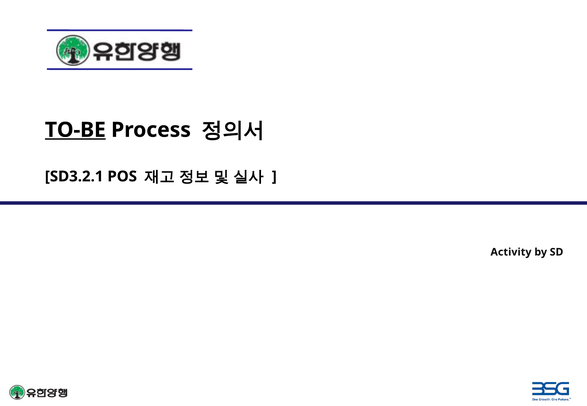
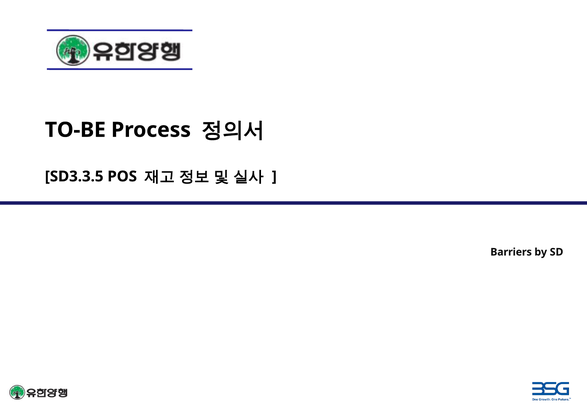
TO-BE underline: present -> none (75, 130)
SD3.2.1: SD3.2.1 -> SD3.3.5 (74, 177)
Activity: Activity -> Barriers (511, 252)
